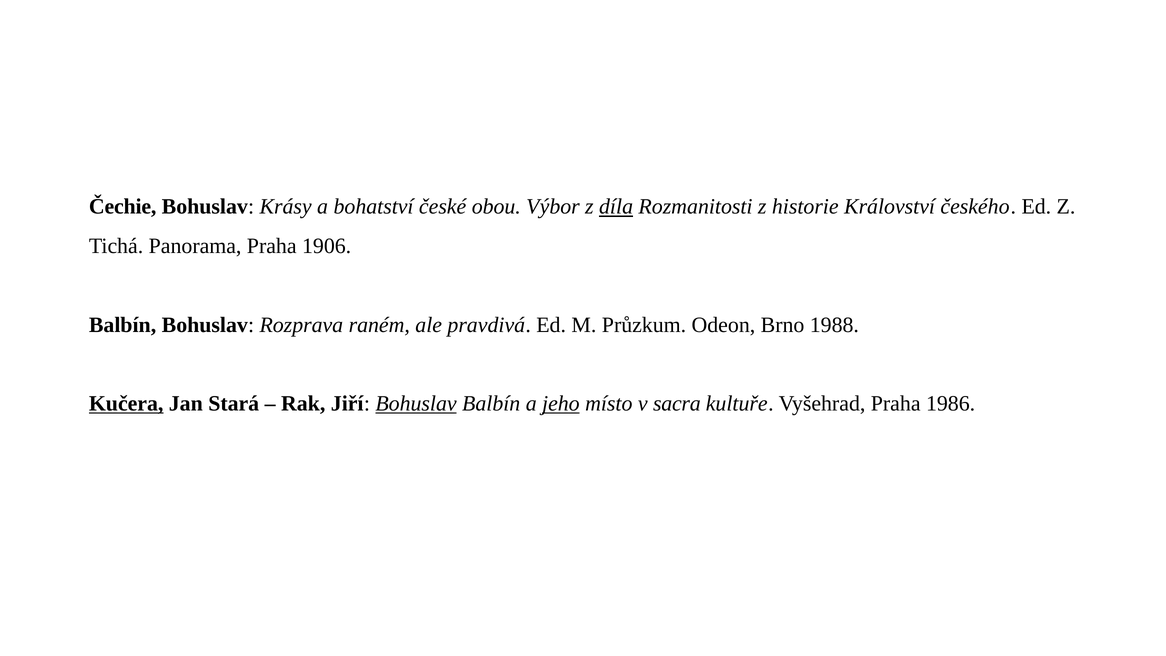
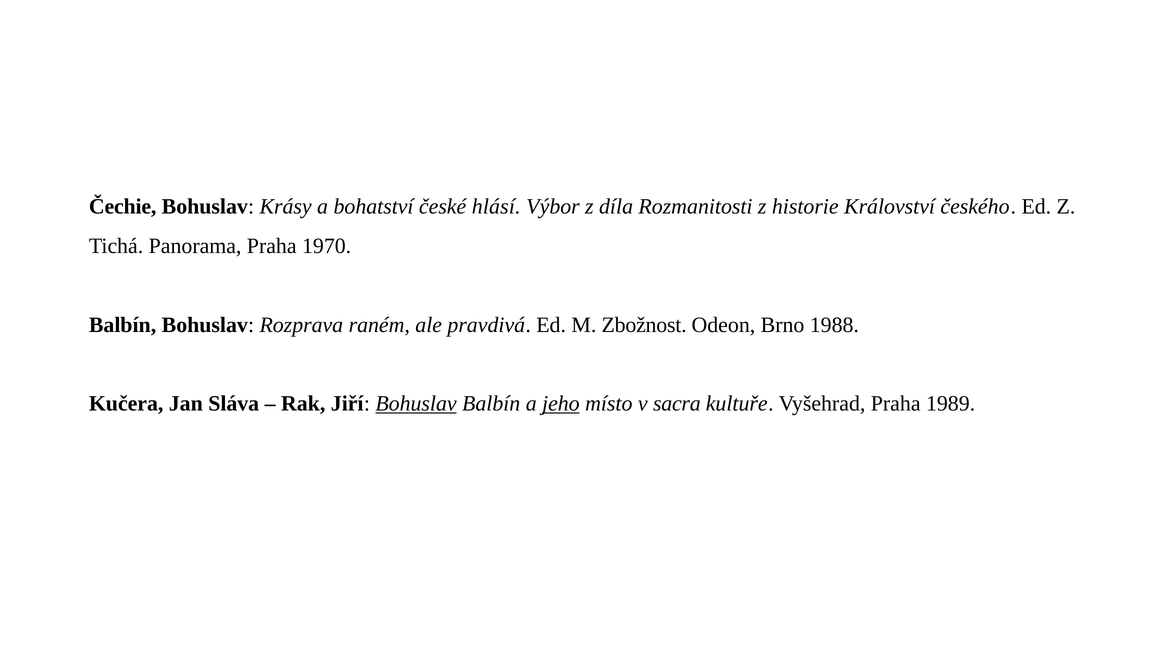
obou: obou -> hlásí (496, 207)
díla underline: present -> none (616, 207)
1906: 1906 -> 1970 (327, 246)
Průzkum: Průzkum -> Zbožnost (644, 325)
Kučera underline: present -> none (126, 403)
Stará: Stará -> Sláva (234, 403)
1986: 1986 -> 1989 (951, 403)
